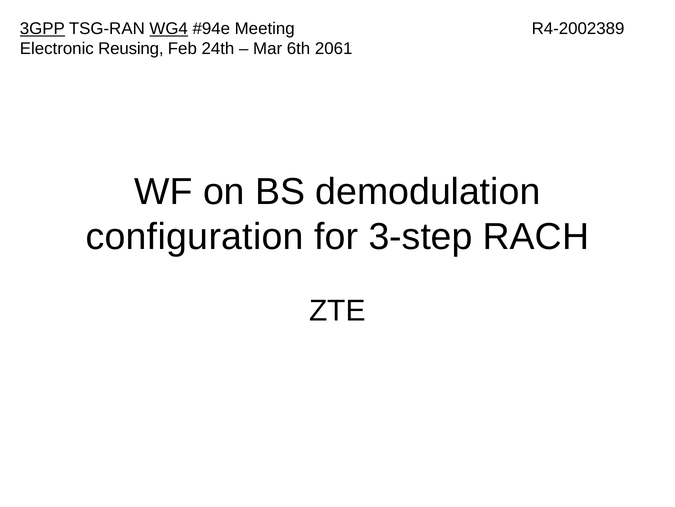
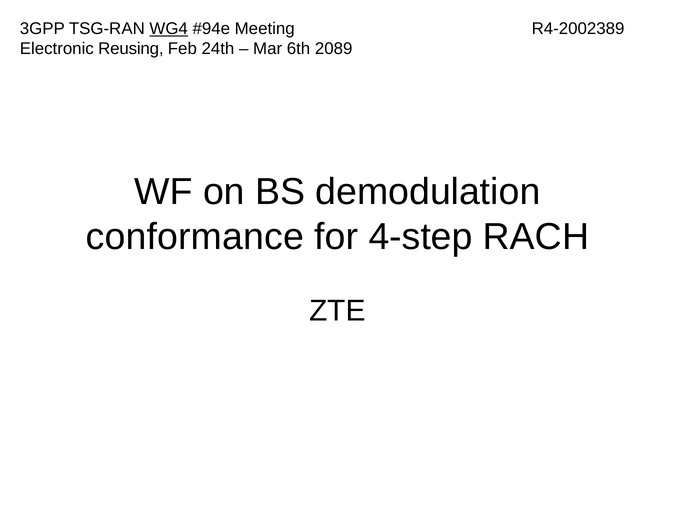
3GPP underline: present -> none (42, 29)
2061: 2061 -> 2089 (334, 49)
configuration: configuration -> conformance (195, 237)
3-step: 3-step -> 4-step (421, 237)
